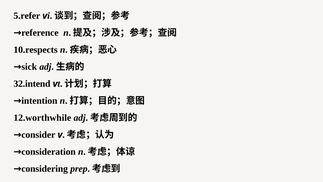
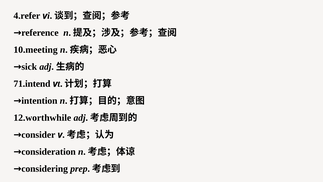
5.refer: 5.refer -> 4.refer (27, 16)
10.respects: 10.respects -> 10.meeting (36, 50)
32.intend: 32.intend -> 71.intend (32, 84)
